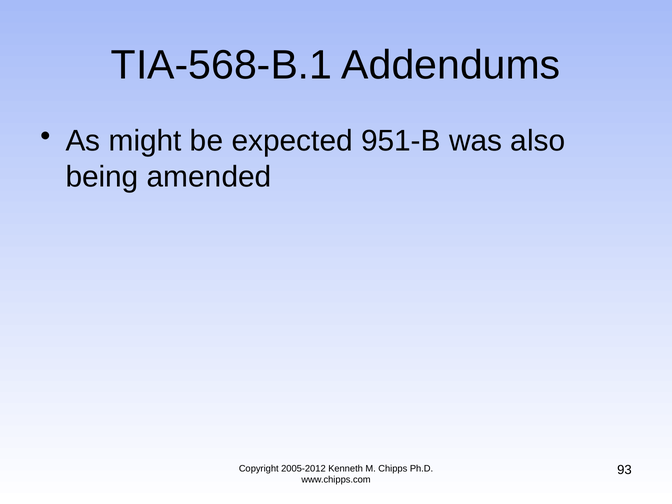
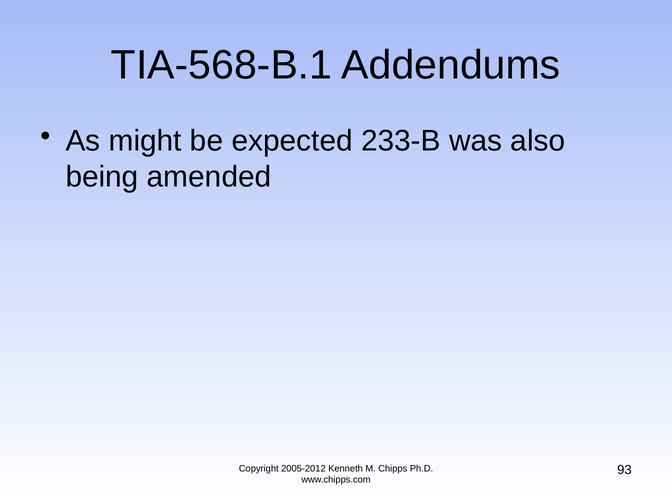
951-B: 951-B -> 233-B (401, 141)
